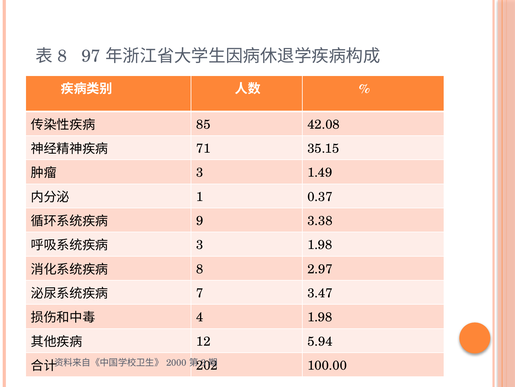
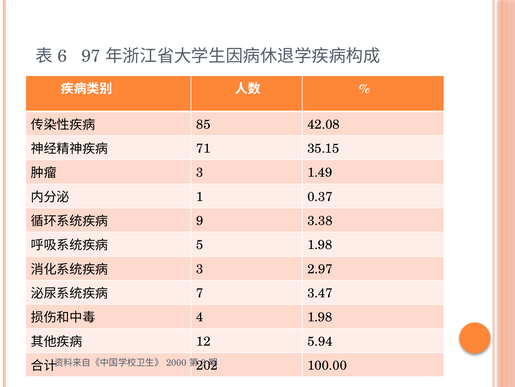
8: 8 -> 6 (62, 56)
3: 3 -> 5 (200, 245)
8: 8 -> 3 (200, 269)
